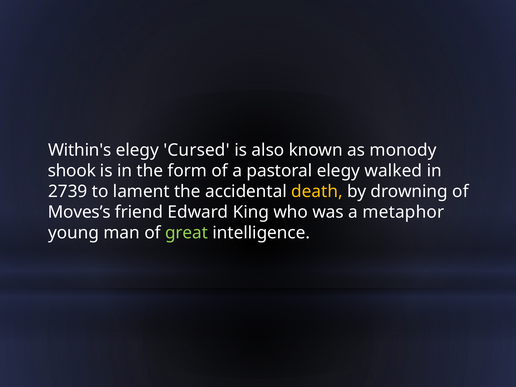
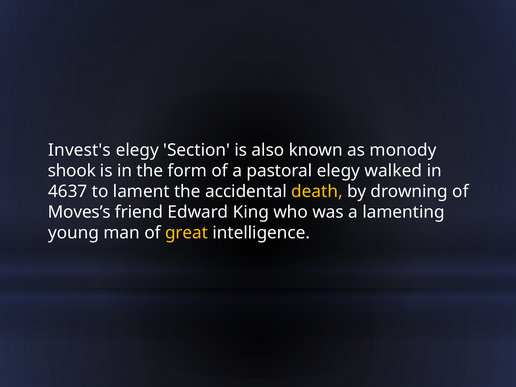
Within's: Within's -> Invest's (80, 150)
Cursed: Cursed -> Section (197, 150)
2739: 2739 -> 4637 (68, 192)
metaphor: metaphor -> lamenting (404, 212)
great colour: light green -> yellow (187, 233)
